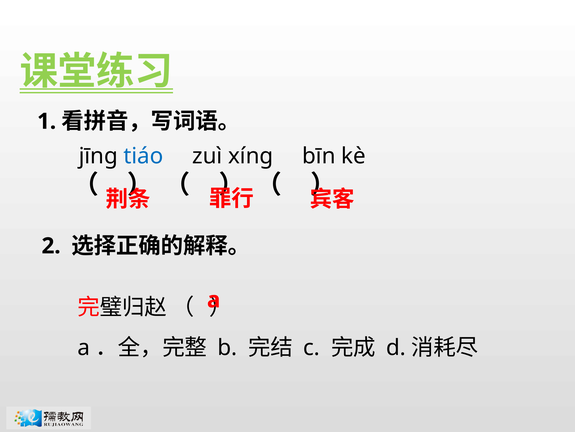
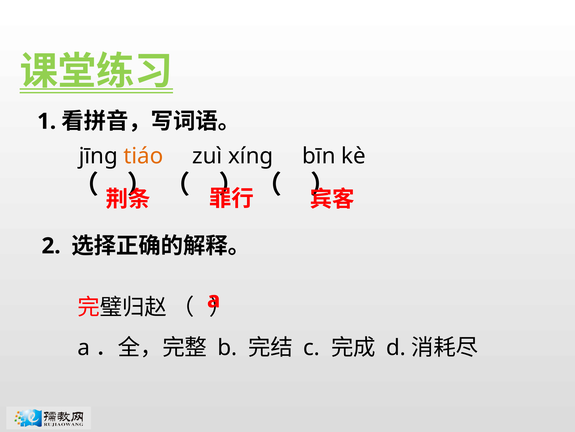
tiáo colour: blue -> orange (143, 156)
